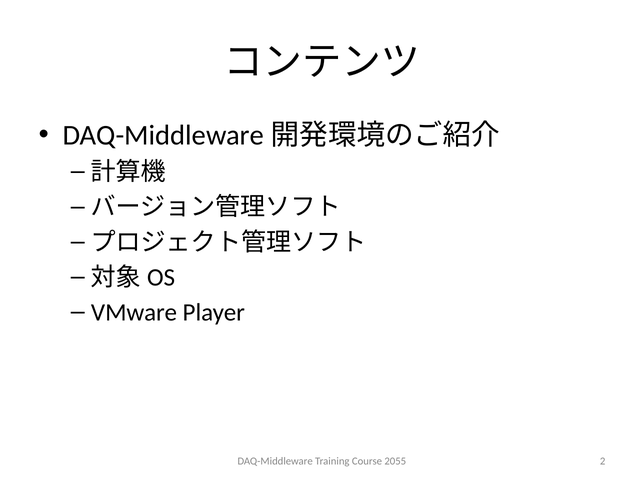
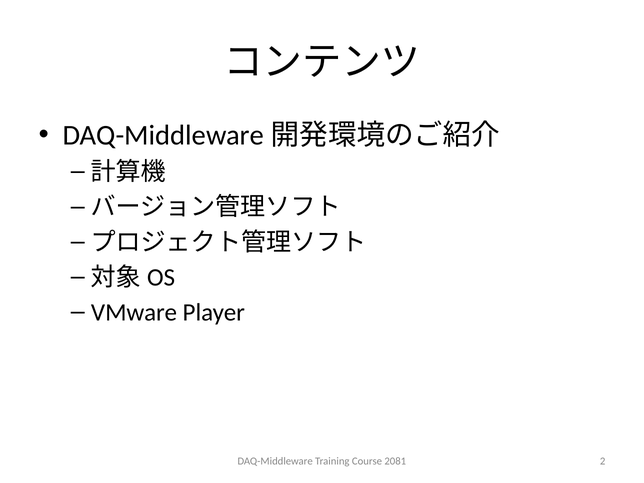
2055: 2055 -> 2081 (395, 461)
